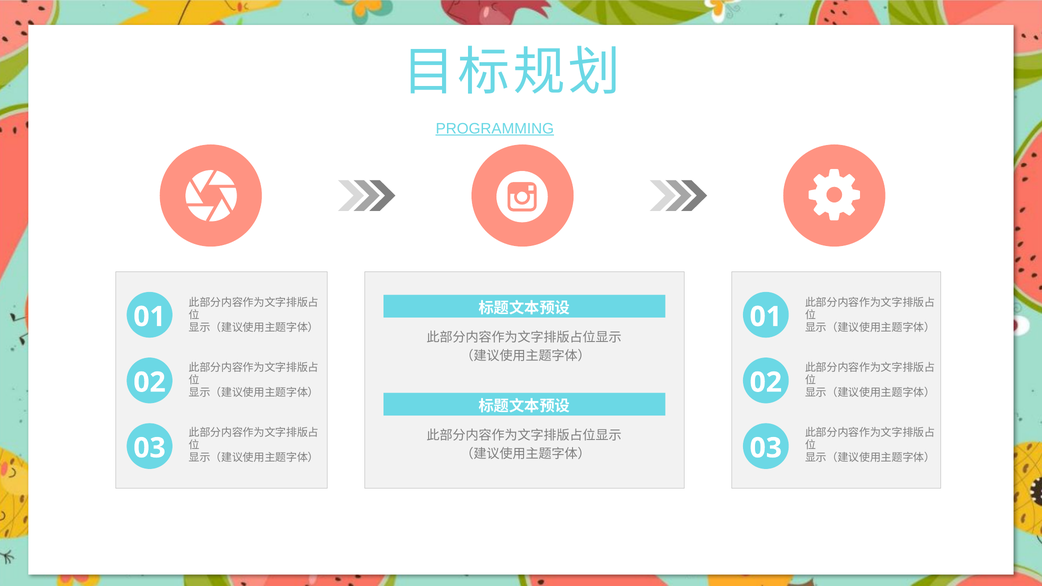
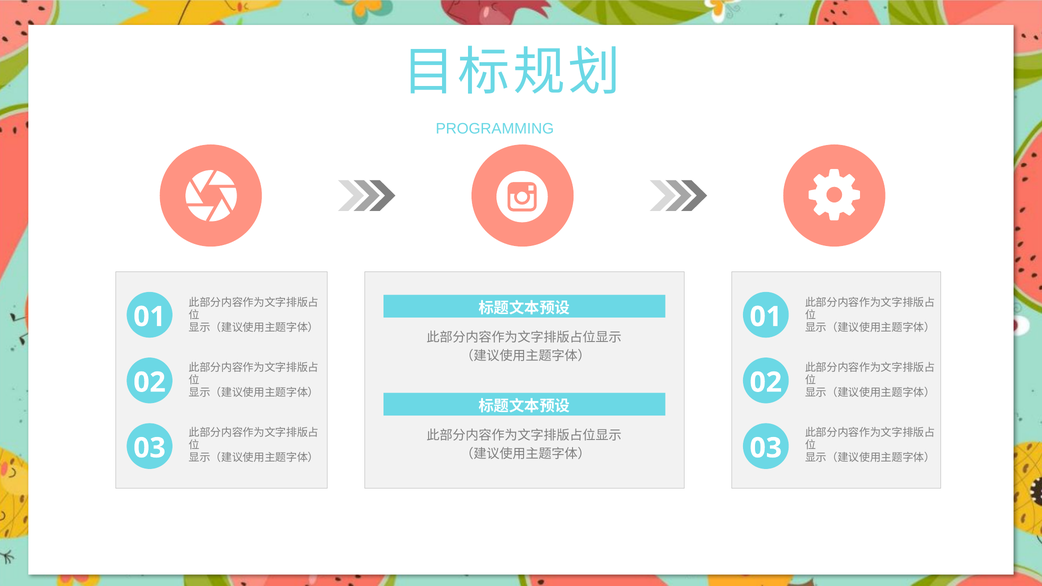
PROGRAMMING underline: present -> none (495, 129)
